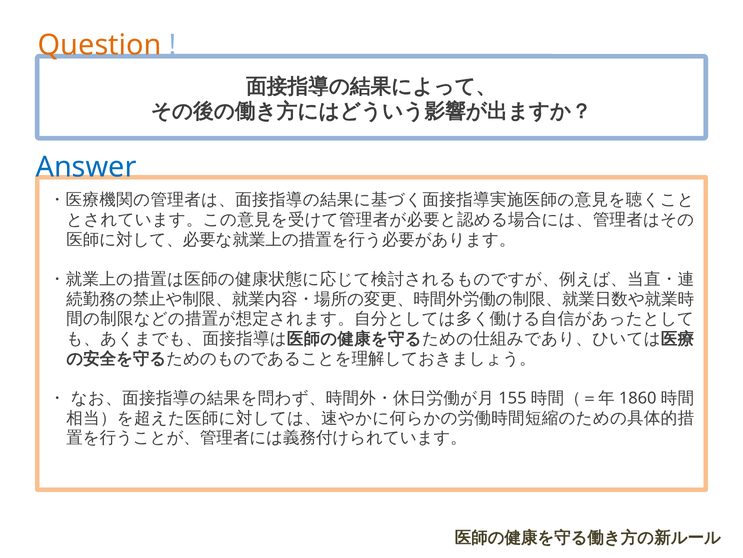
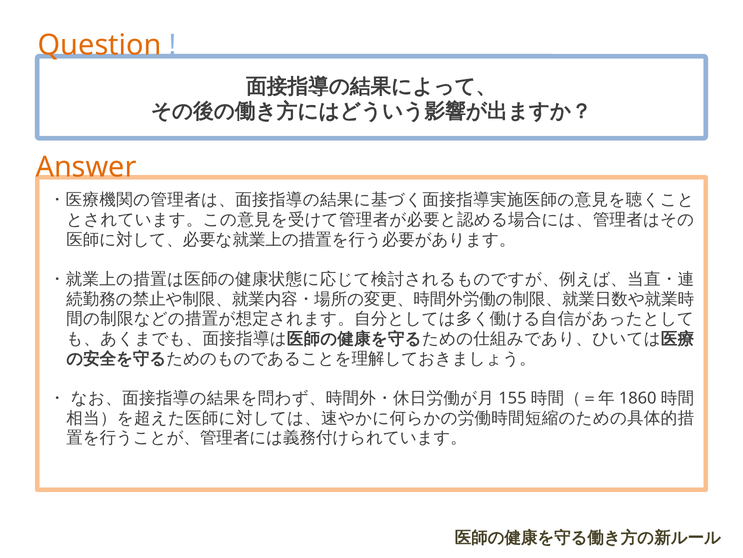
Answer colour: blue -> orange (86, 167)
